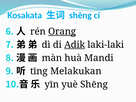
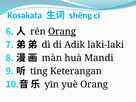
Adik underline: present -> none (75, 45)
Melakukan: Melakukan -> Keterangan (76, 71)
yuè Shēng: Shēng -> Orang (94, 84)
